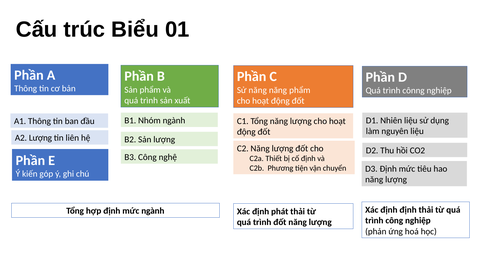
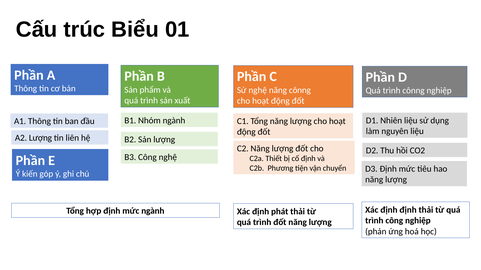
Sử năng: năng -> nghệ (258, 90)
năng phẩm: phẩm -> cônng (300, 90)
